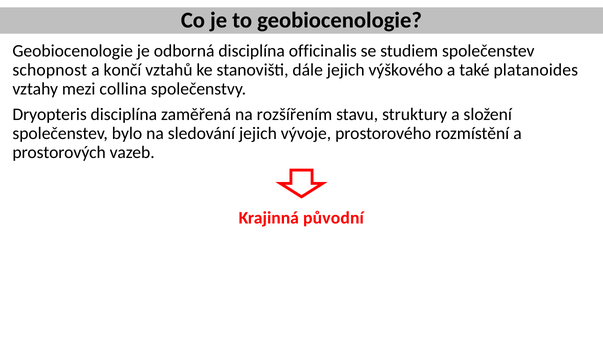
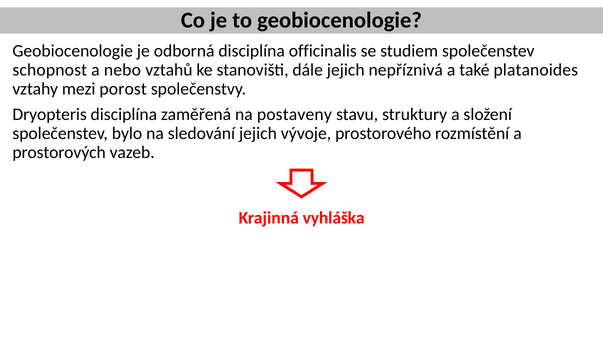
končí: končí -> nebo (122, 70)
výškového: výškového -> nepříznivá (406, 70)
collina: collina -> porost (123, 89)
rozšířením: rozšířením -> postaveny (294, 114)
původní: původní -> vyhláška (334, 218)
